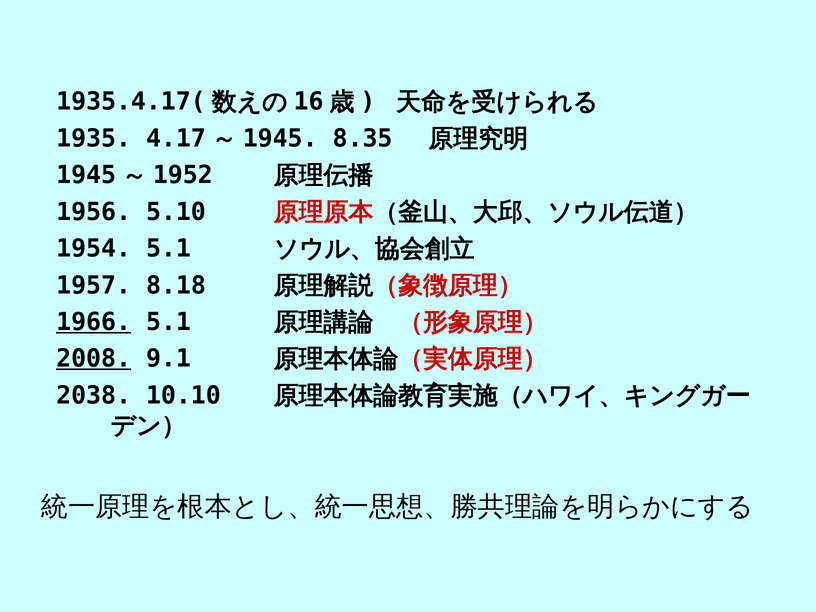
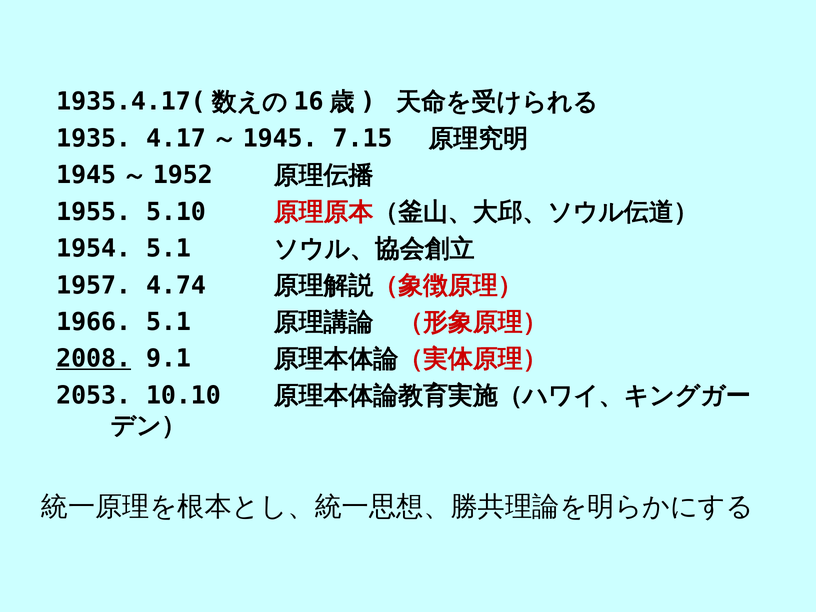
8.35: 8.35 -> 7.15 (363, 138)
1956: 1956 -> 1955 (94, 212)
8.18: 8.18 -> 4.74 (176, 285)
1966 underline: present -> none (94, 322)
2038: 2038 -> 2053 (94, 395)
